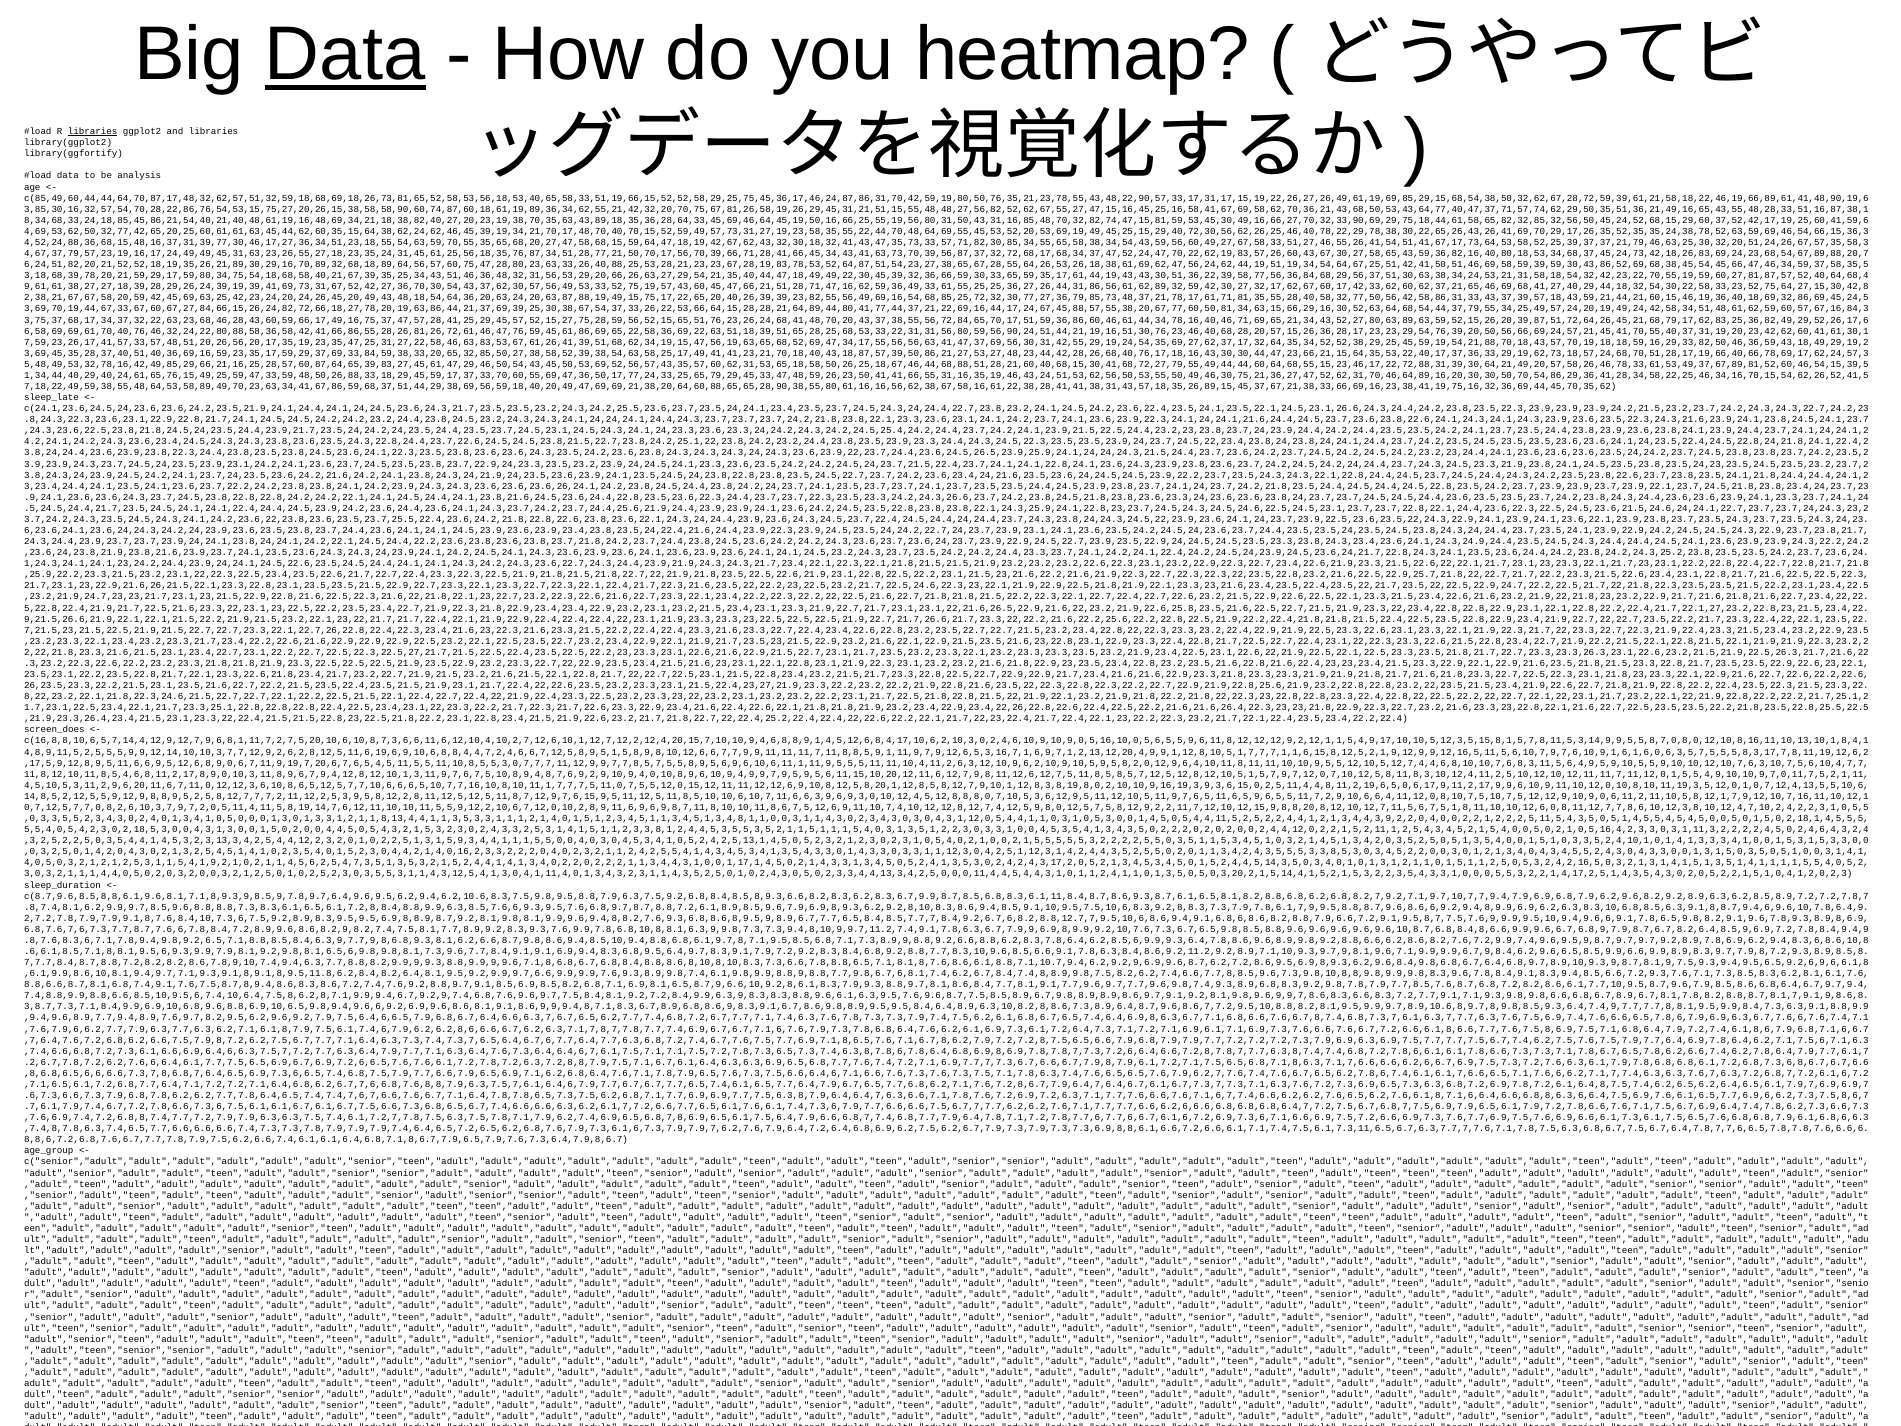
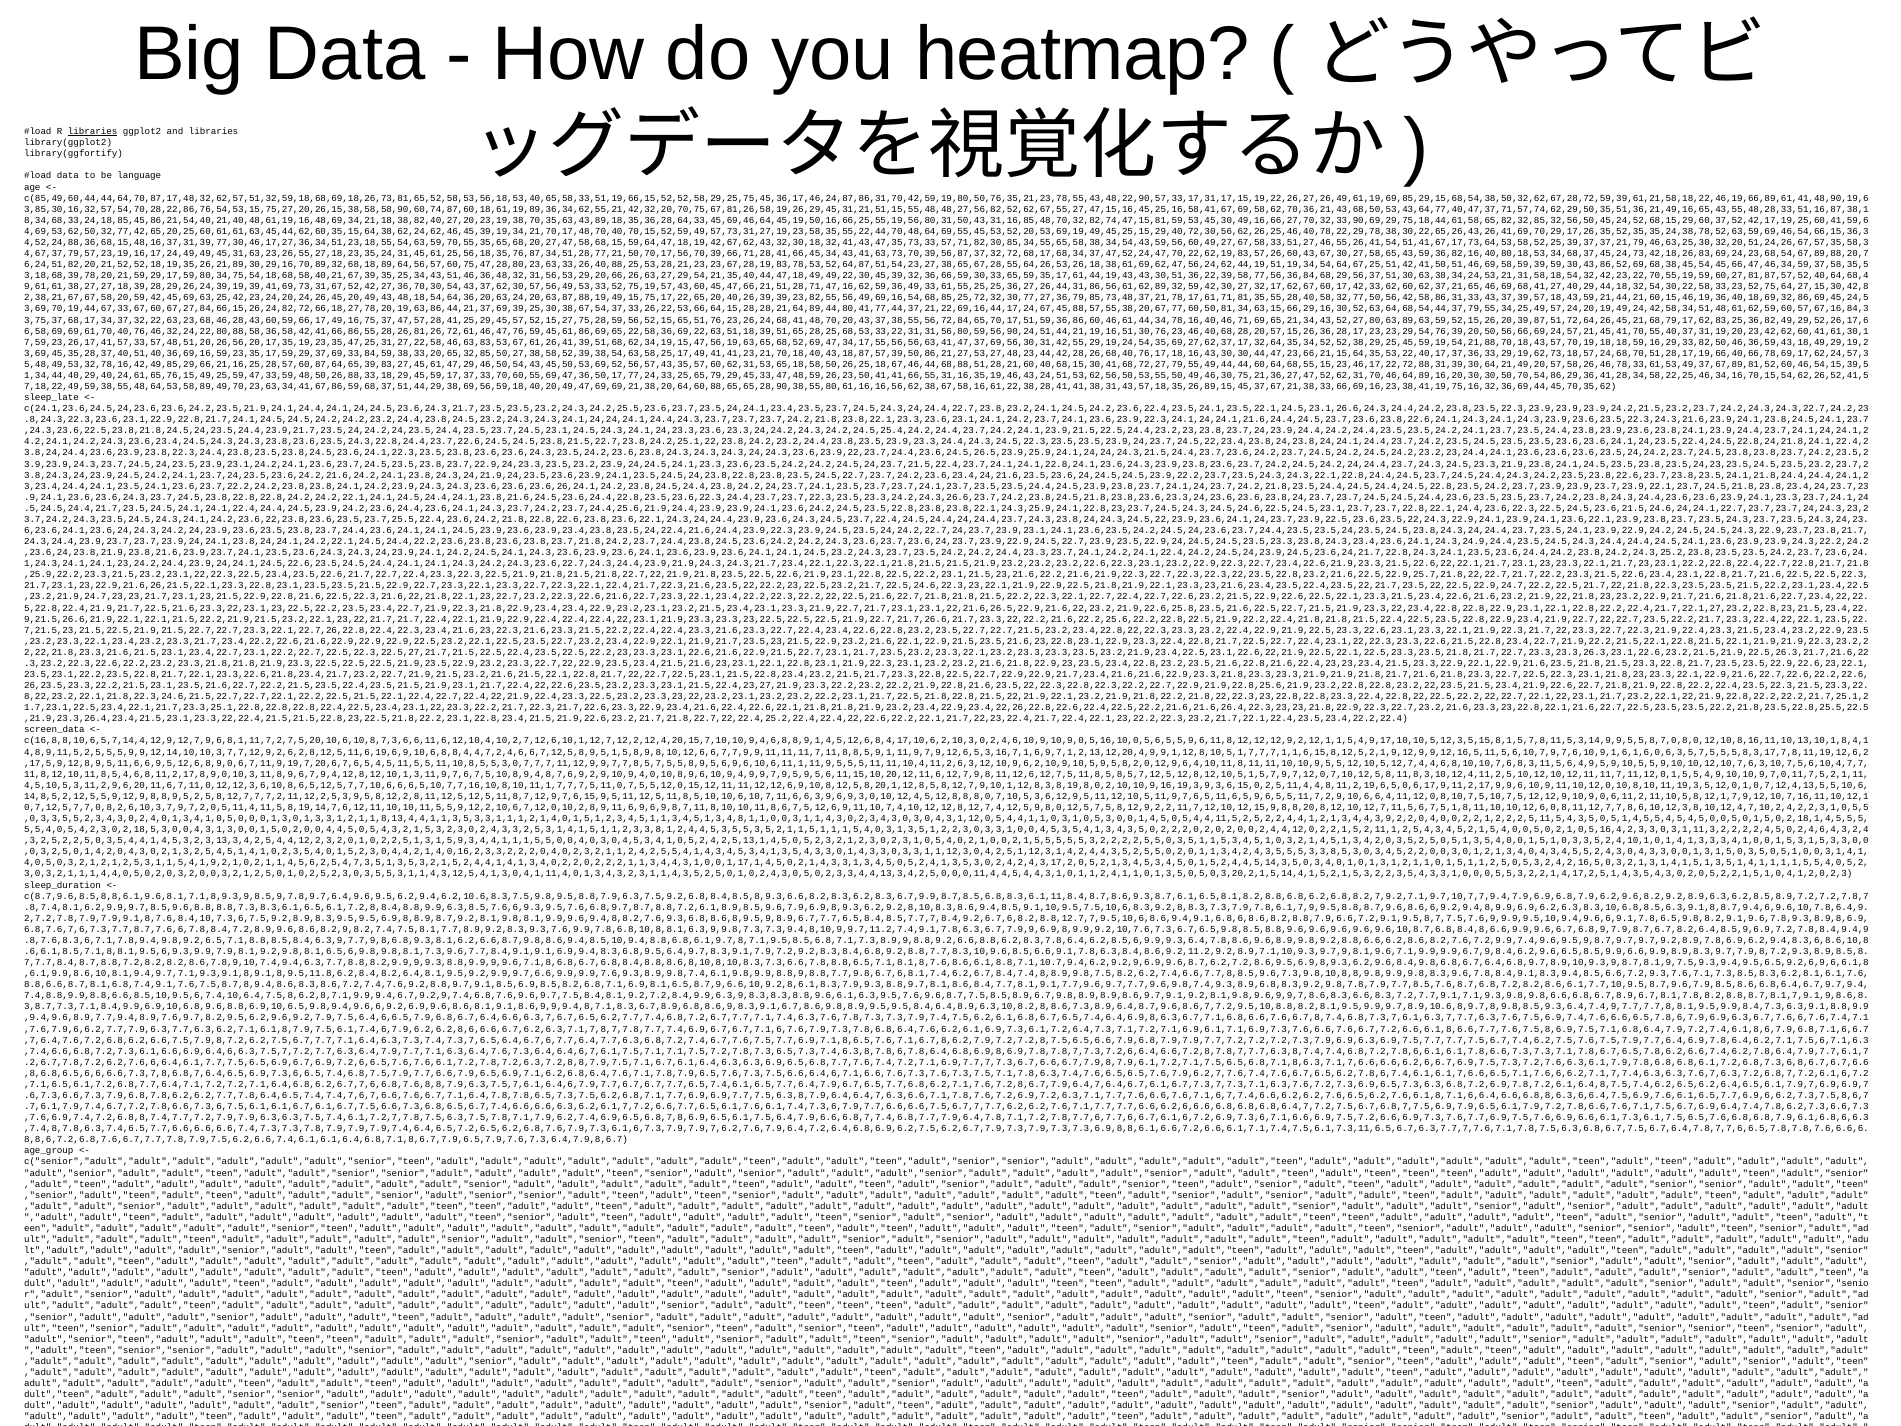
Data underline: present -> none (345, 55)
analysis: analysis -> language (139, 176)
screen_does: screen_does -> screen_data (54, 730)
